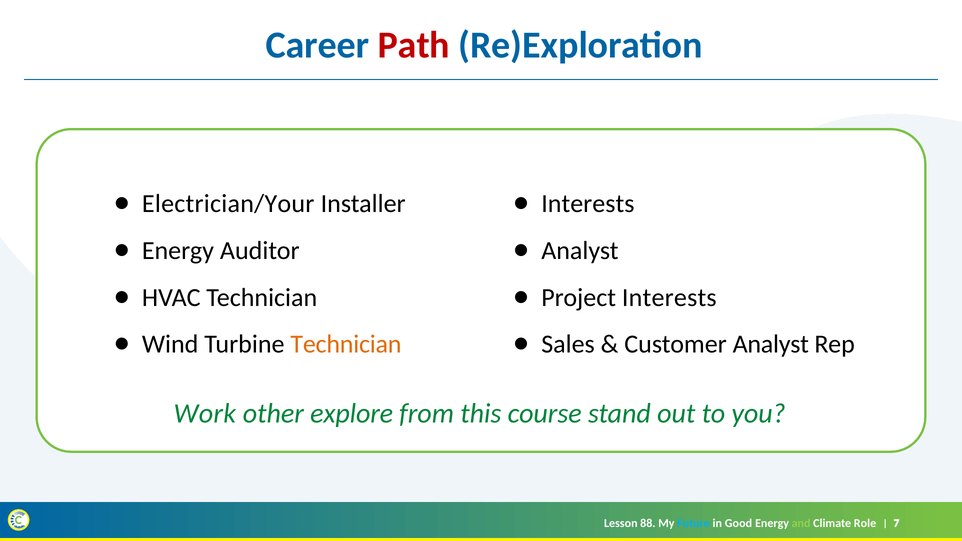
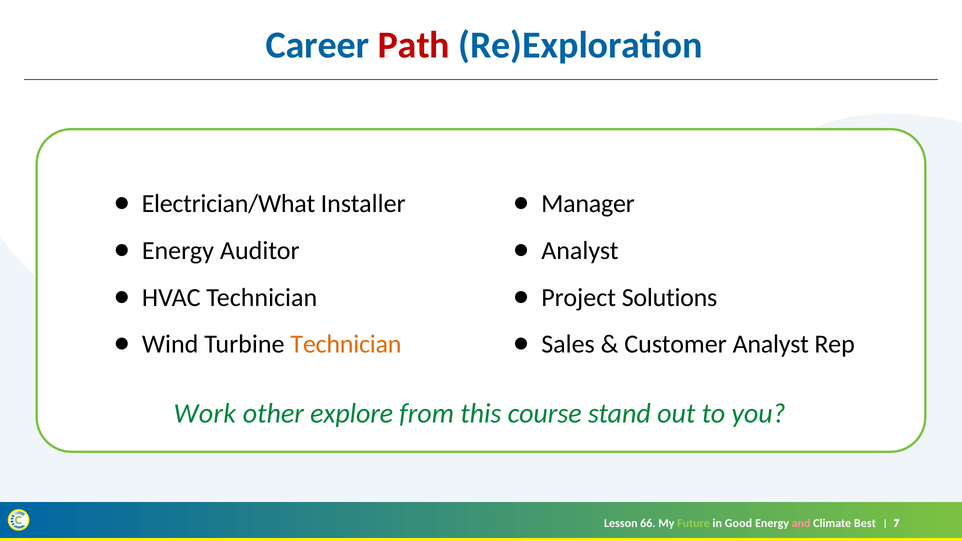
Electrician/Your: Electrician/Your -> Electrician/What (228, 204)
Interests: Interests -> Manager (588, 204)
Project Interests: Interests -> Solutions (670, 298)
88: 88 -> 66 (648, 524)
Future colour: light blue -> light green (694, 524)
and colour: light green -> pink (801, 524)
Role: Role -> Best (865, 524)
